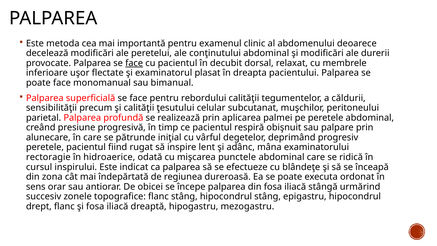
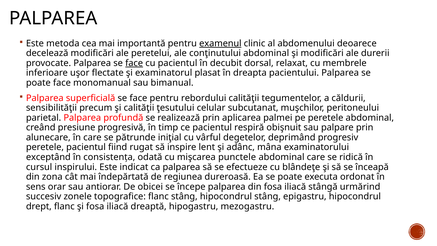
examenul underline: none -> present (220, 43)
rectoragie: rectoragie -> exceptând (48, 157)
hidroaerice: hidroaerice -> consistența (109, 157)
